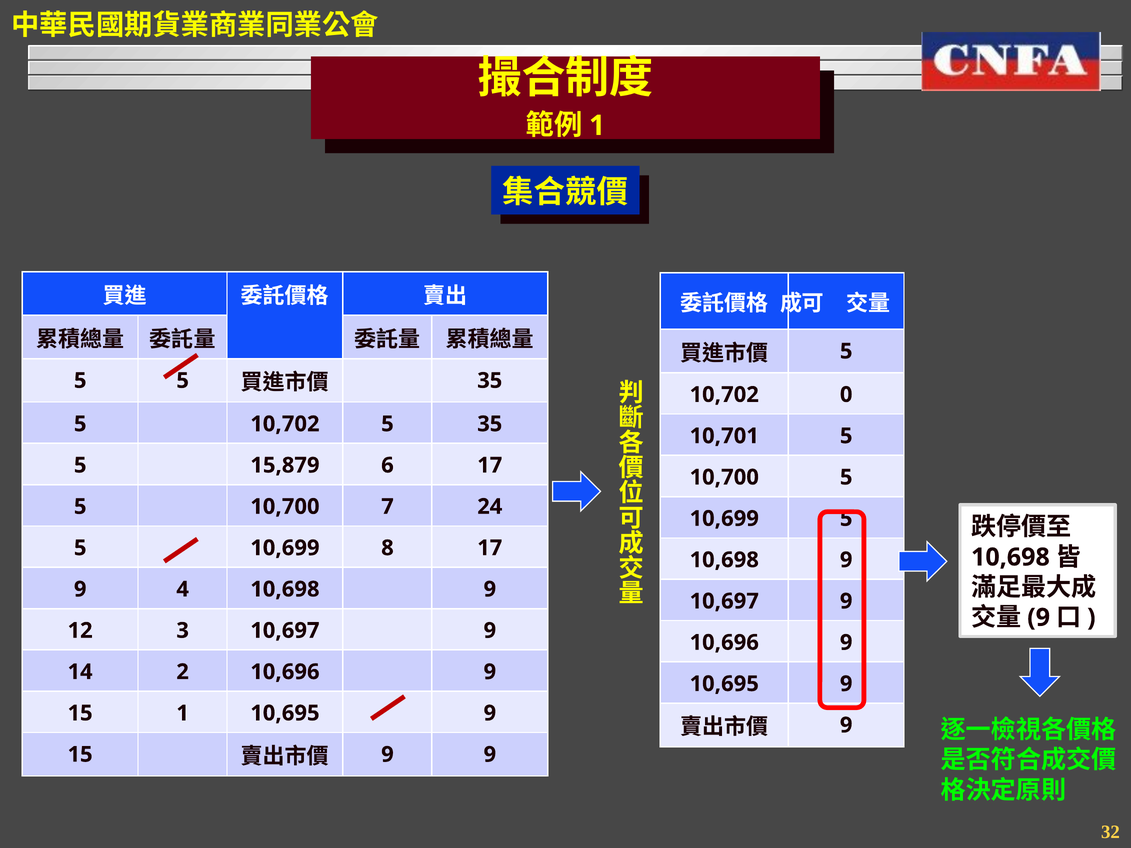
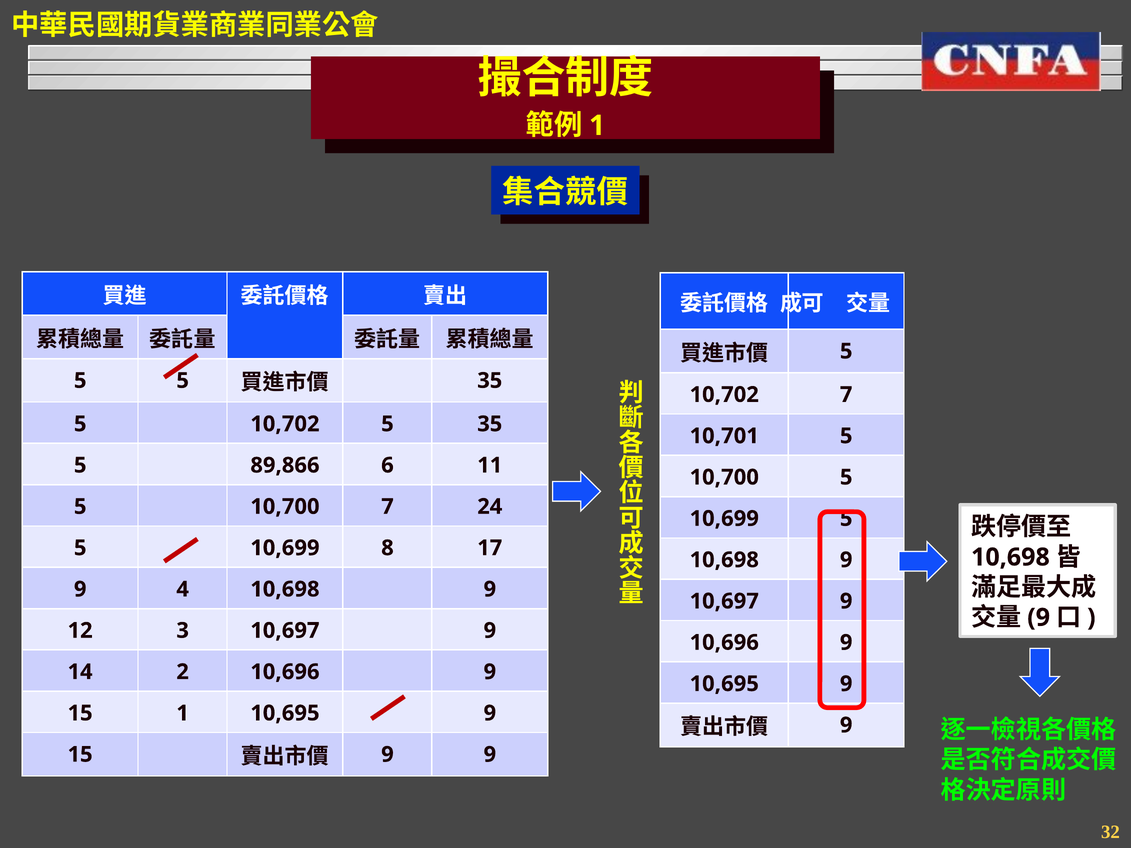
10,702 0: 0 -> 7 (846, 395)
15,879: 15,879 -> 89,866 (285, 465)
6 17: 17 -> 11 (490, 465)
